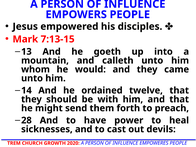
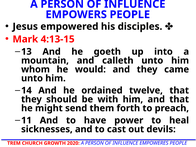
7:13-15: 7:13-15 -> 4:13-15 (58, 39)
28: 28 -> 11 (26, 120)
